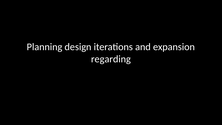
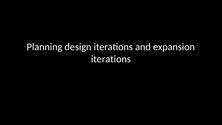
regarding: regarding -> iterations (111, 59)
